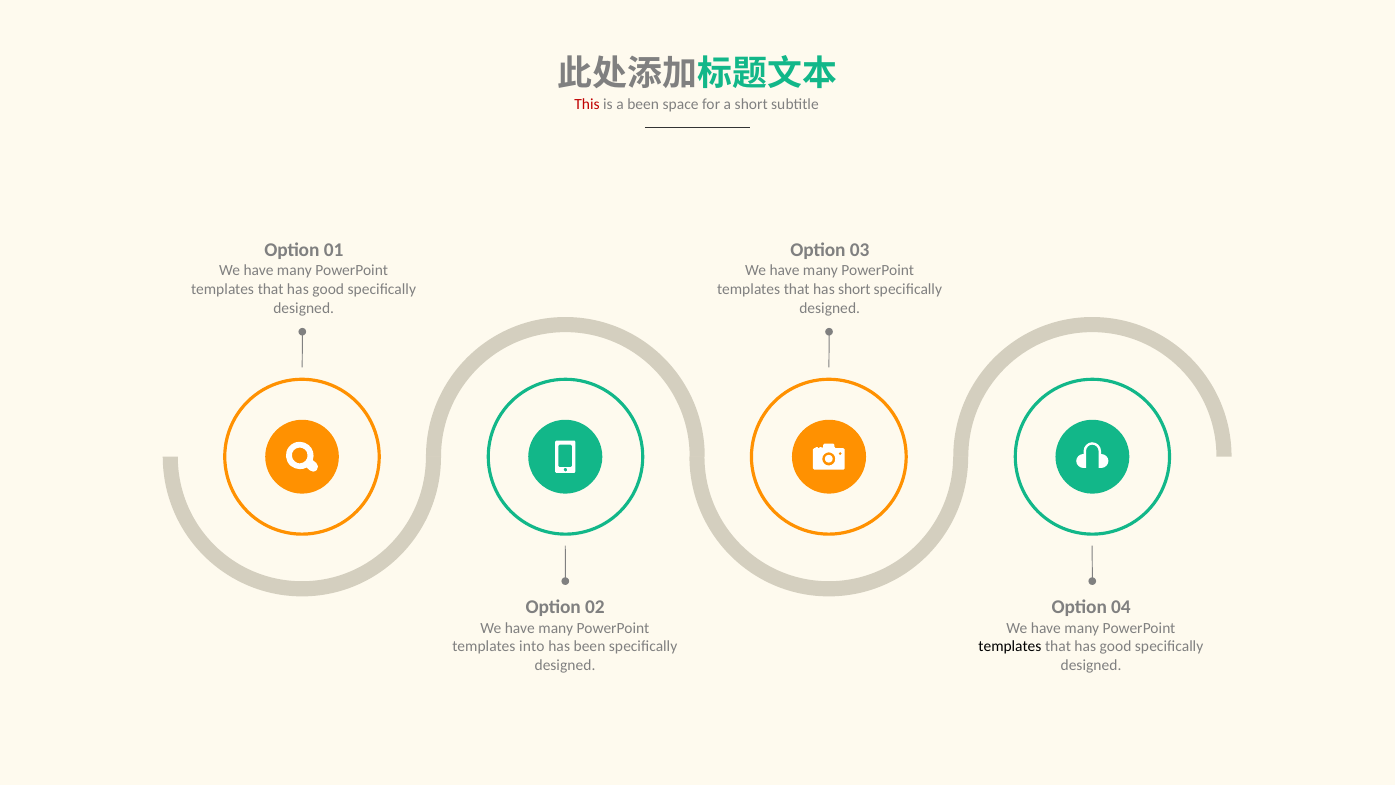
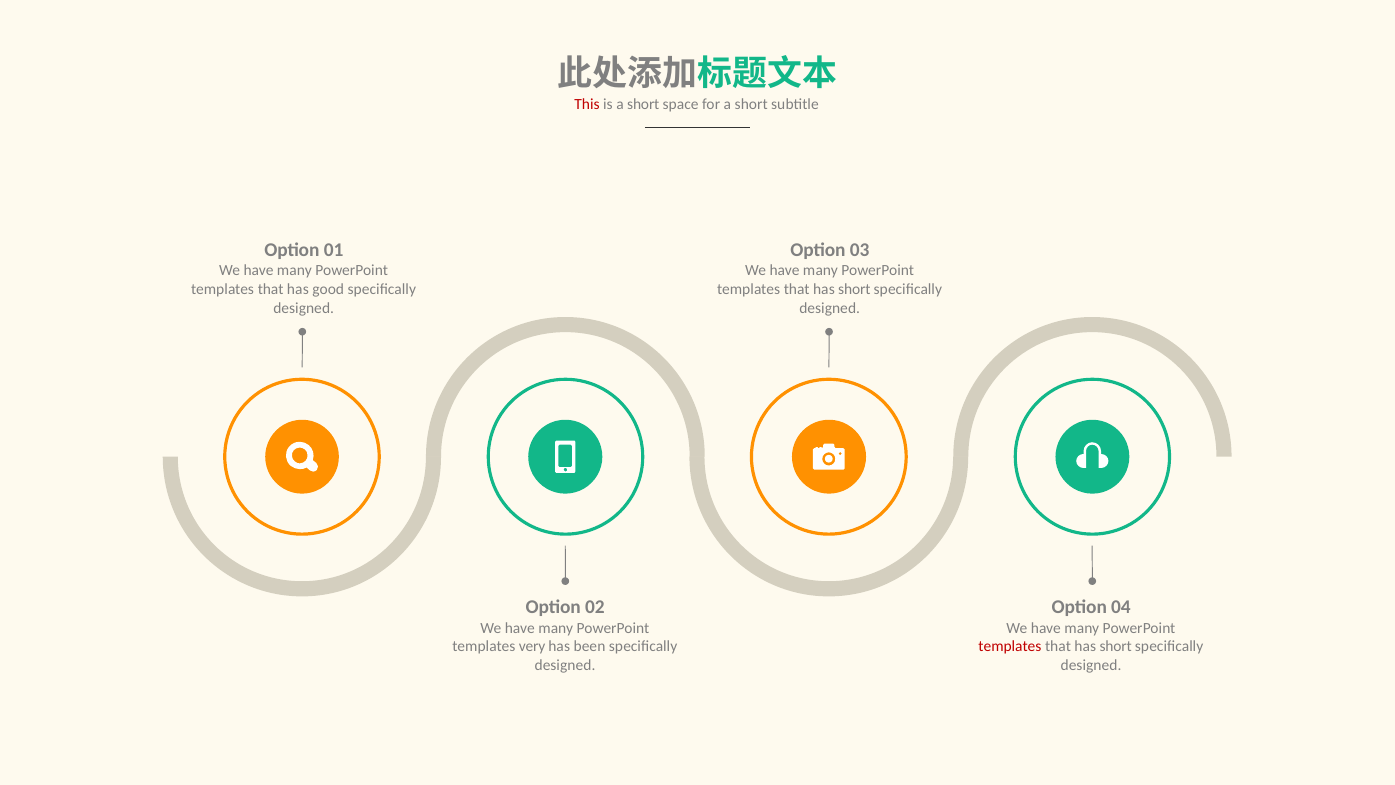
is a been: been -> short (643, 104)
into: into -> very (532, 646)
templates colour: black -> red (1010, 646)
good: good -> short (1116, 646)
